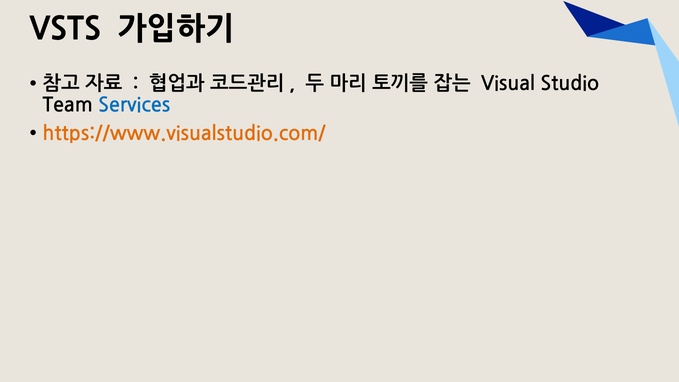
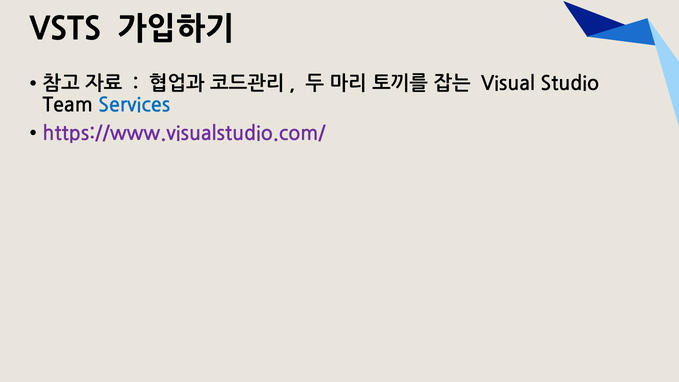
https://www.visualstudio.com/ colour: orange -> purple (184, 134)
